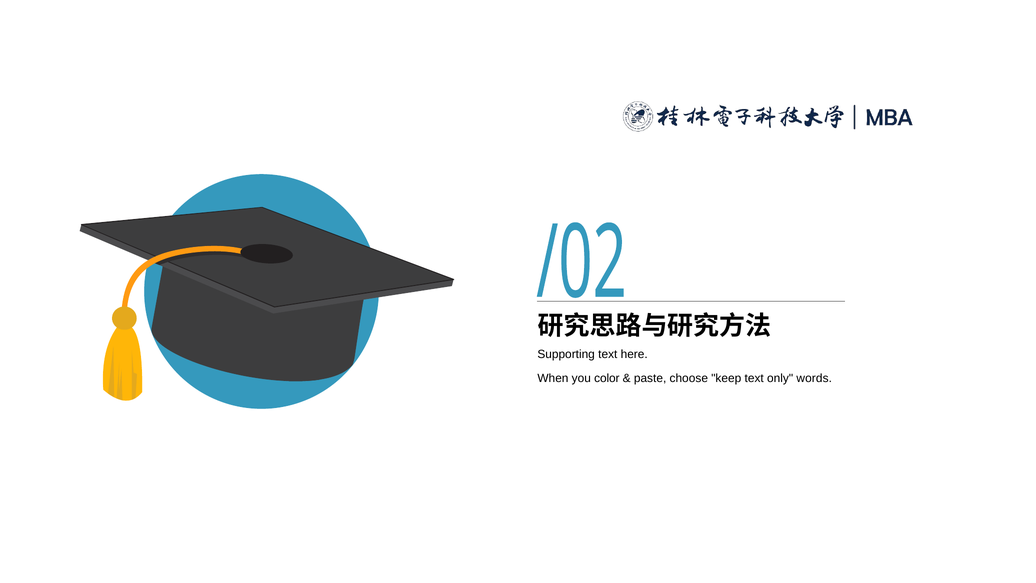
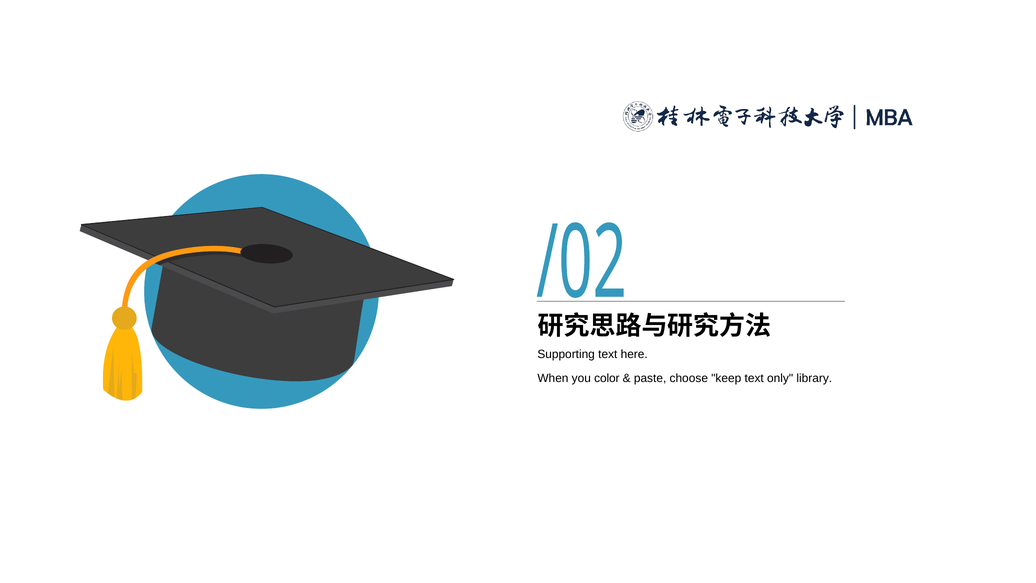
words: words -> library (814, 378)
